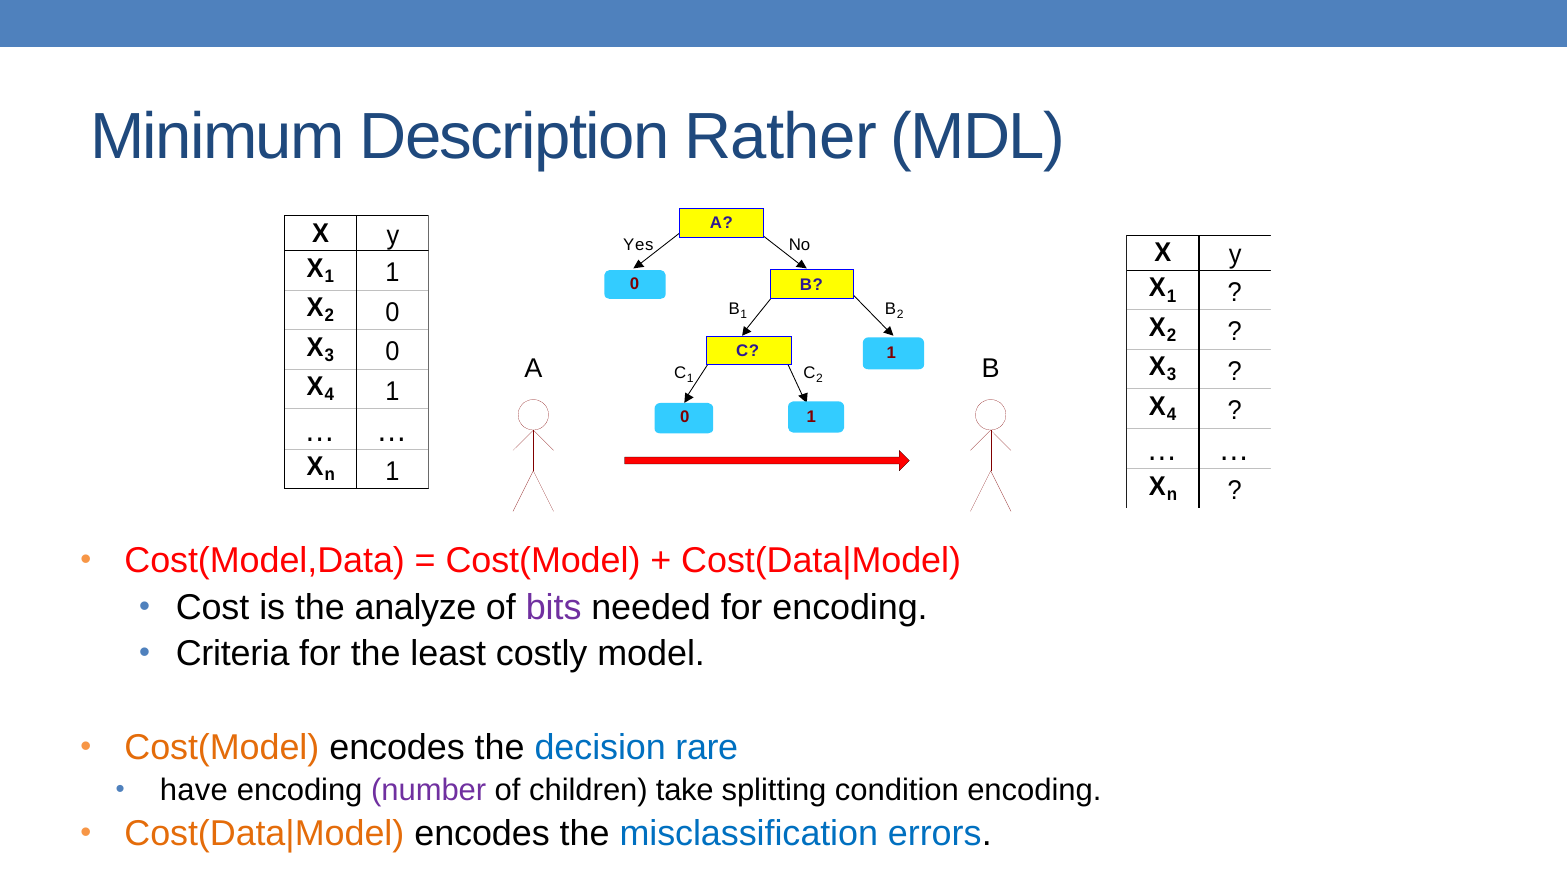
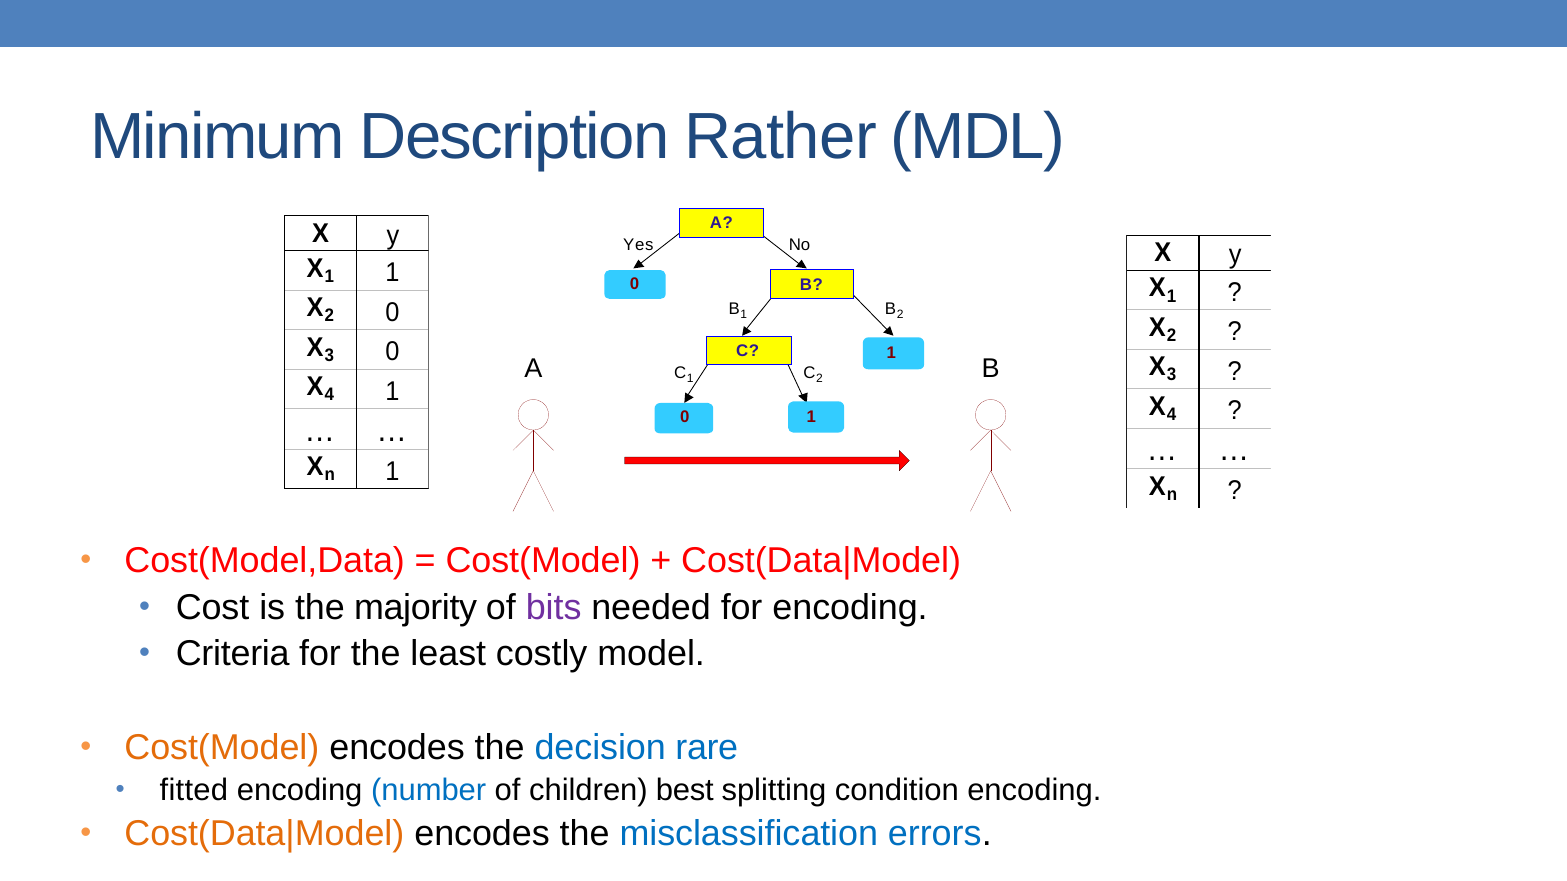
analyze: analyze -> majority (416, 608)
have: have -> fitted (194, 790)
number colour: purple -> blue (429, 790)
take: take -> best (685, 790)
